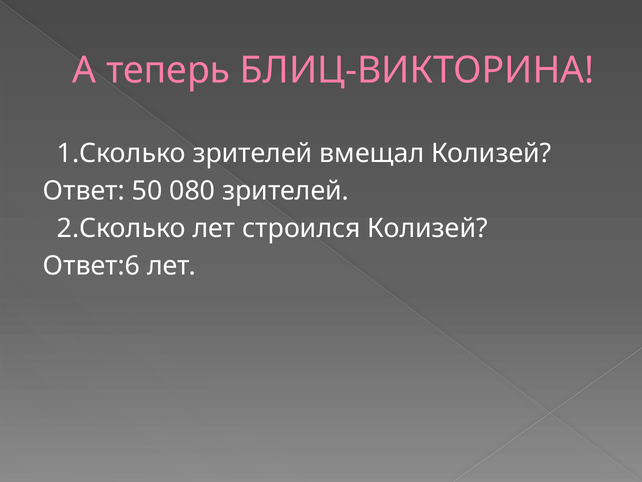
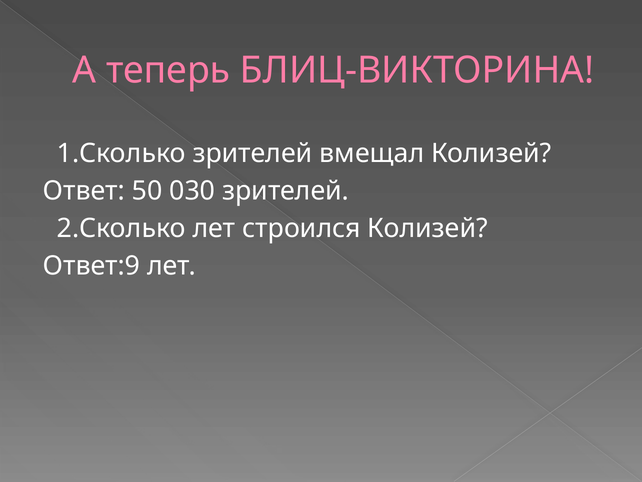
080: 080 -> 030 (192, 191)
Ответ:6: Ответ:6 -> Ответ:9 (92, 266)
